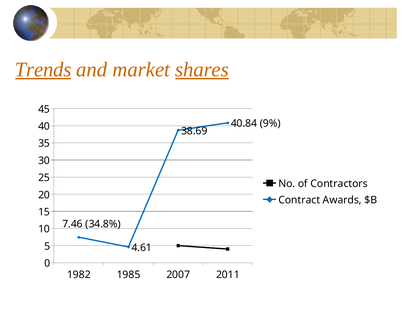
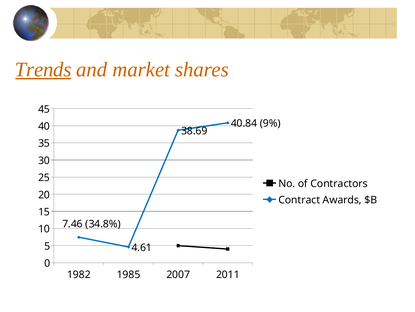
shares underline: present -> none (202, 70)
